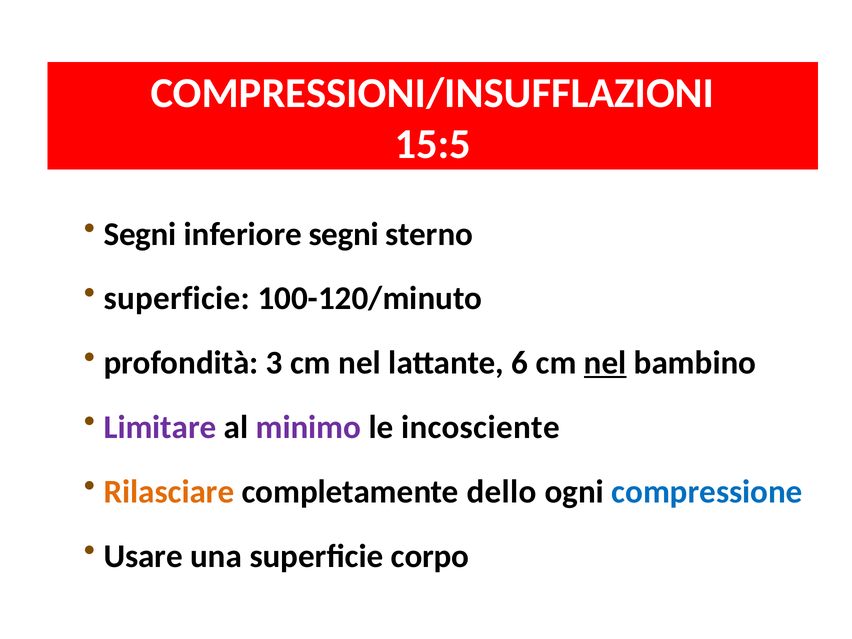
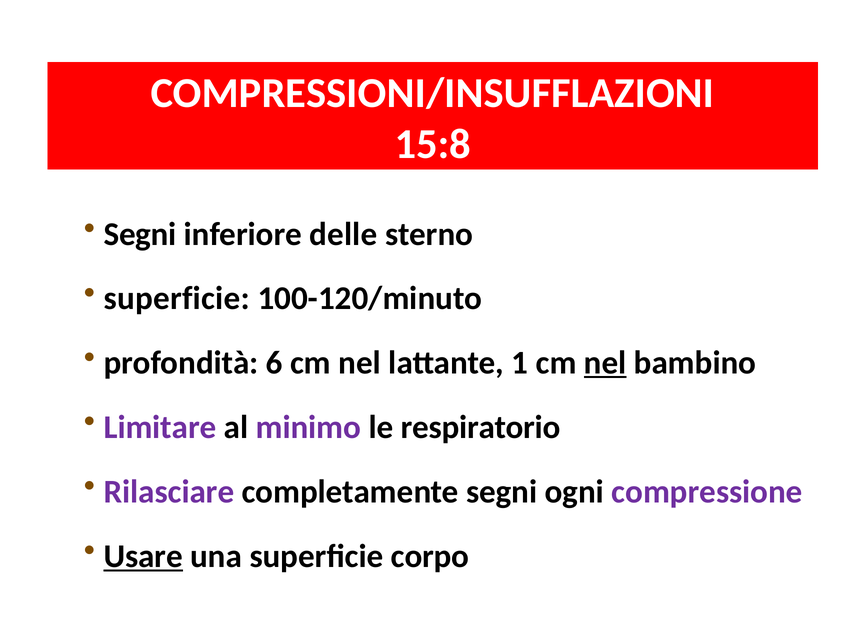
15:5: 15:5 -> 15:8 (433, 144)
inferiore segni: segni -> delle (343, 234)
3: 3 -> 6 (274, 363)
6: 6 -> 1 (520, 363)
incosciente: incosciente -> respiratorio (481, 427)
Rilasciare colour: orange -> purple (169, 492)
completamente dello: dello -> segni (502, 492)
compressione colour: blue -> purple (707, 492)
Usare underline: none -> present (143, 556)
